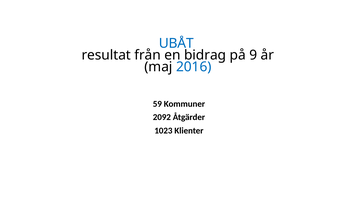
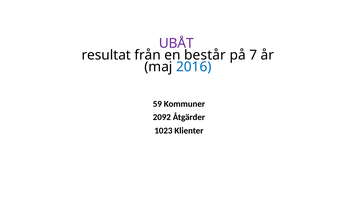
UBÅT colour: blue -> purple (176, 43)
bidrag: bidrag -> består (205, 55)
9: 9 -> 7 (253, 55)
